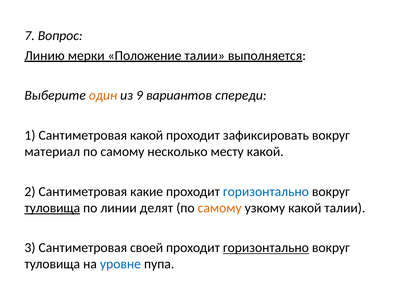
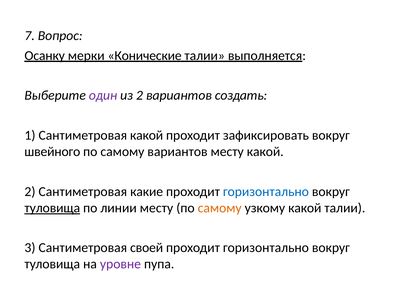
Линию: Линию -> Осанку (45, 56)
Положение: Положение -> Конические (145, 56)
один colour: orange -> purple (103, 95)
из 9: 9 -> 2 (139, 95)
спереди: спереди -> создать (241, 95)
материал: материал -> швейного (52, 152)
самому несколько: несколько -> вариантов (177, 152)
линии делят: делят -> месту (156, 208)
горизонтально underline: present -> none (266, 248)
уровне colour: blue -> purple (120, 264)
